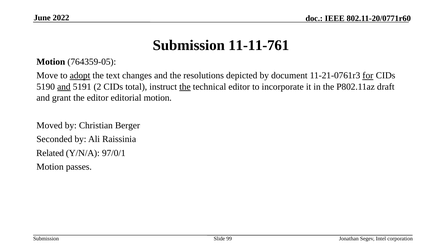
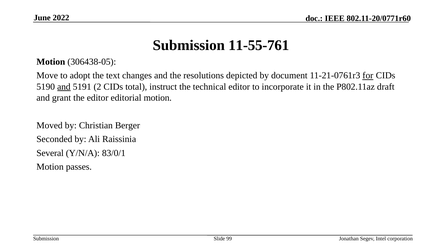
11-11-761: 11-11-761 -> 11-55-761 (259, 45)
764359-05: 764359-05 -> 306438-05 (92, 62)
adopt underline: present -> none (80, 75)
the underline: present -> none (185, 87)
Related: Related -> Several (50, 153)
97/0/1: 97/0/1 -> 83/0/1 (114, 153)
